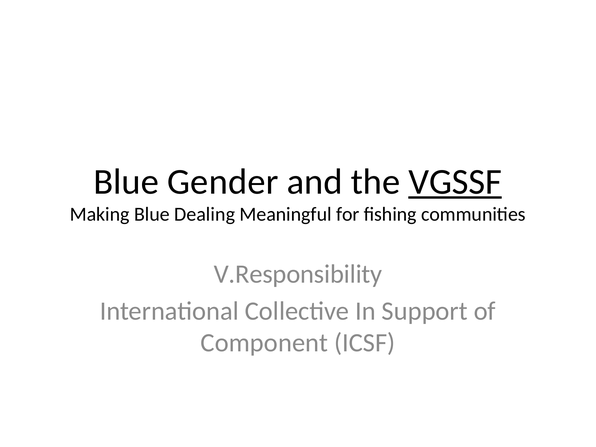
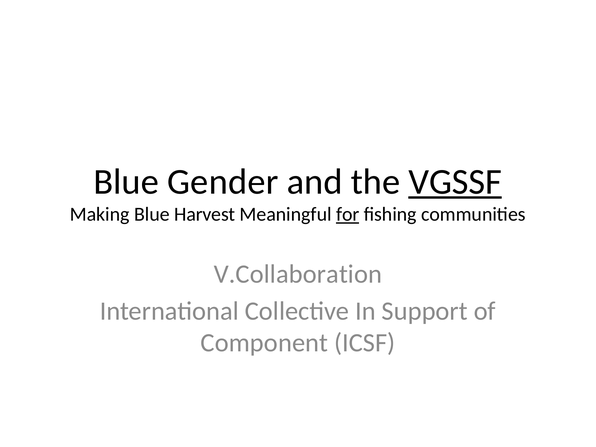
Dealing: Dealing -> Harvest (205, 214)
for underline: none -> present (348, 214)
V.Responsibility: V.Responsibility -> V.Collaboration (298, 274)
